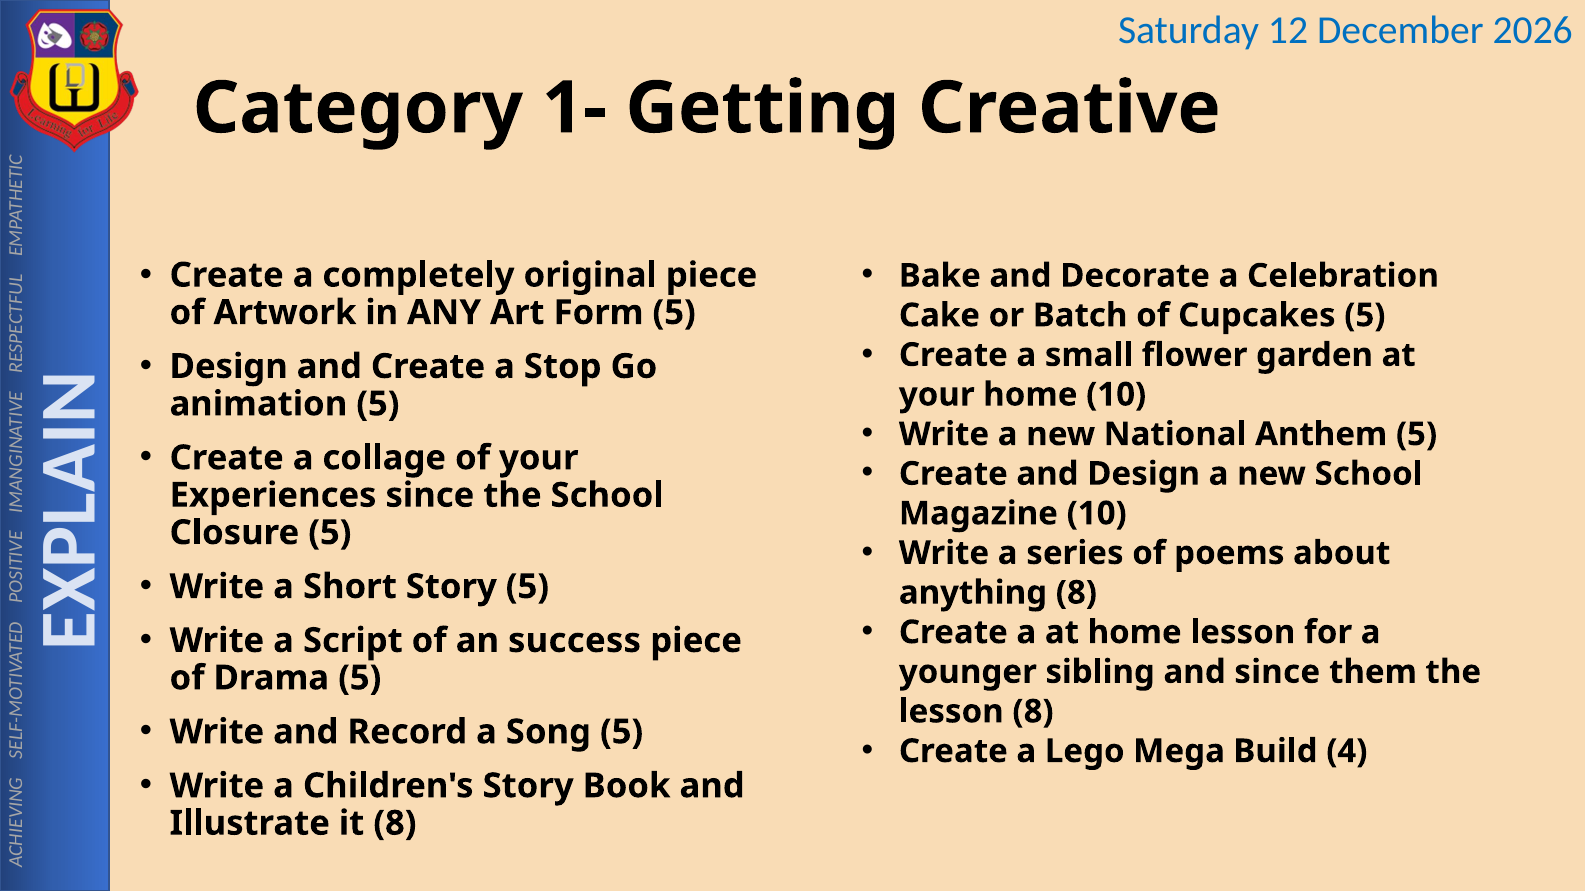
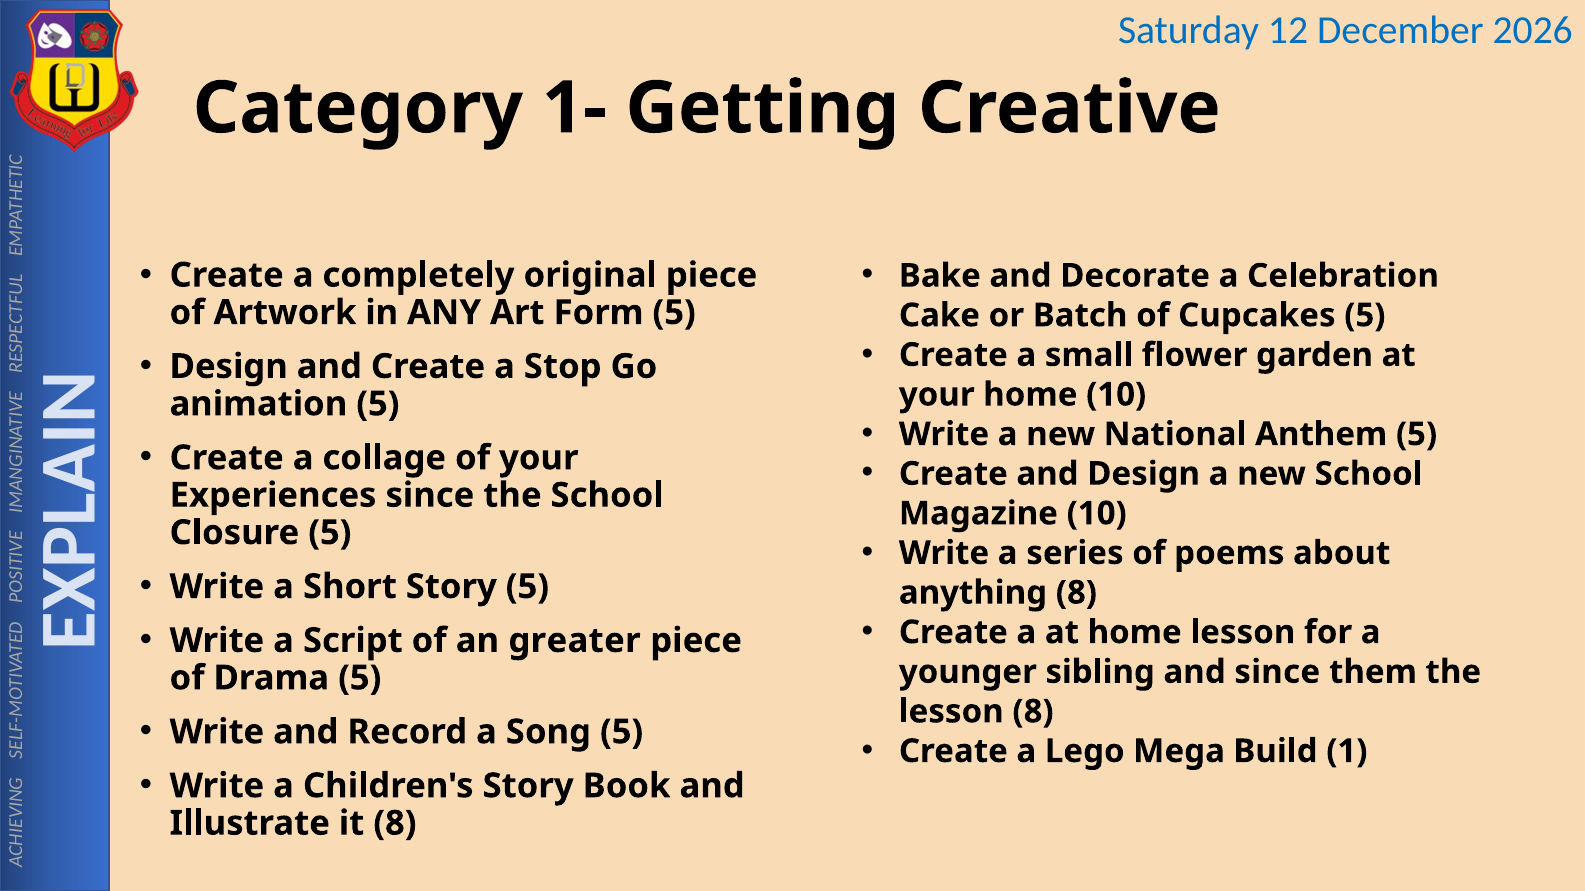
success: success -> greater (574, 641)
4: 4 -> 1 (1347, 752)
